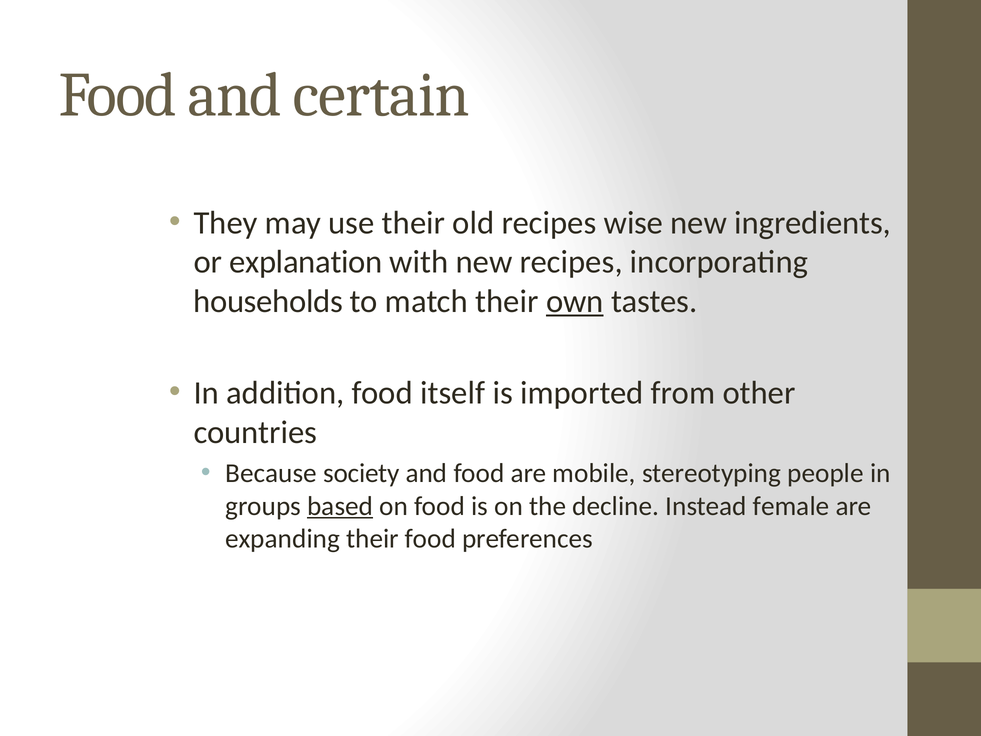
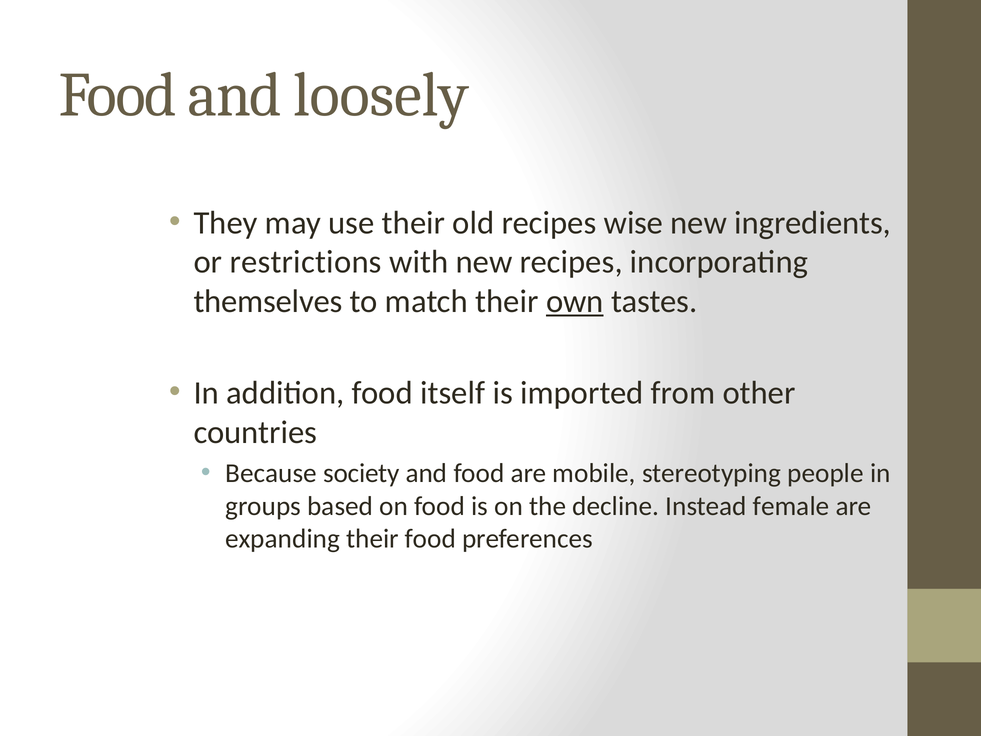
certain: certain -> loosely (381, 95)
explanation: explanation -> restrictions (306, 262)
households: households -> themselves (268, 301)
based underline: present -> none (340, 506)
